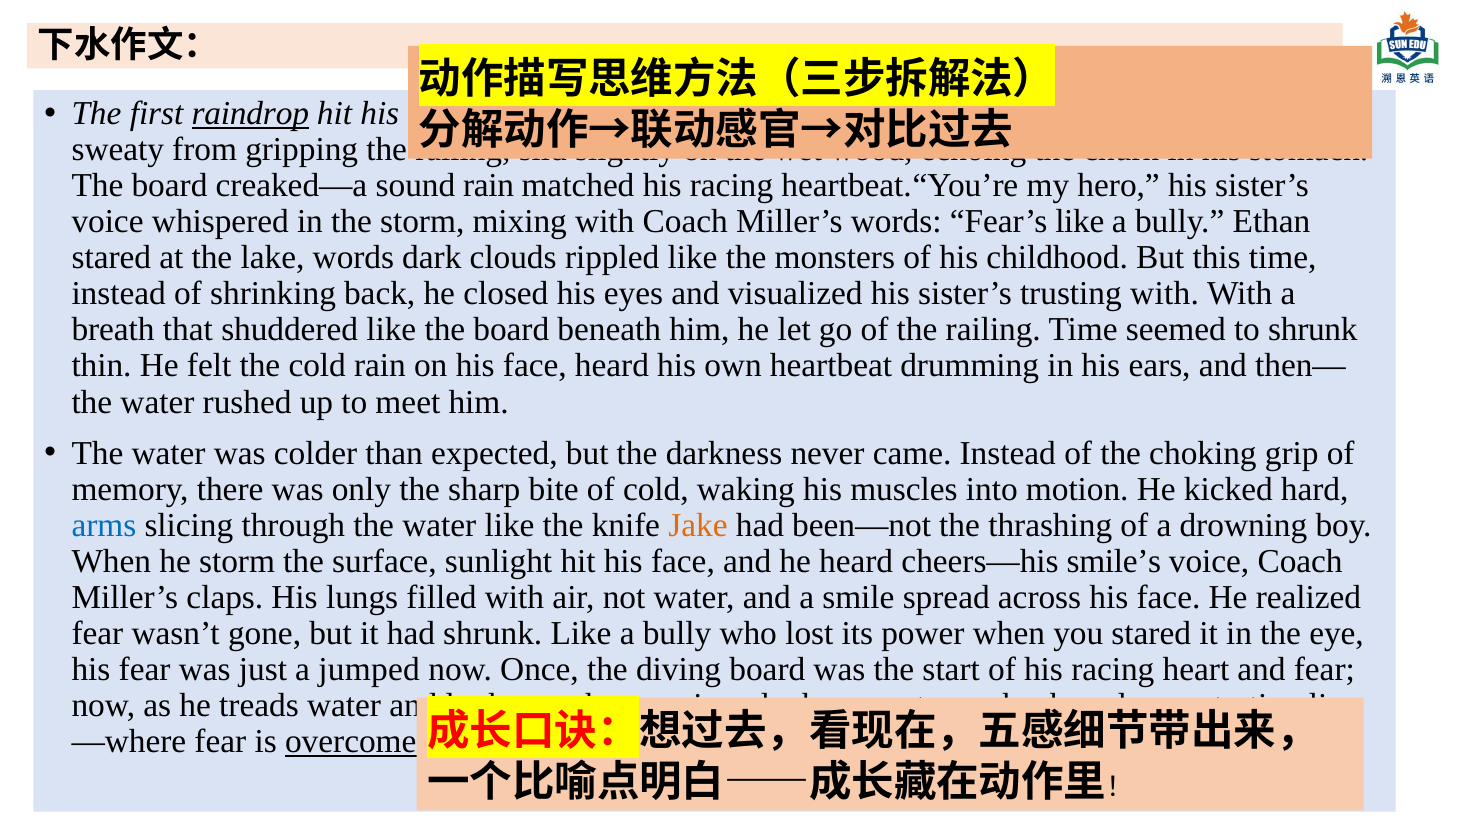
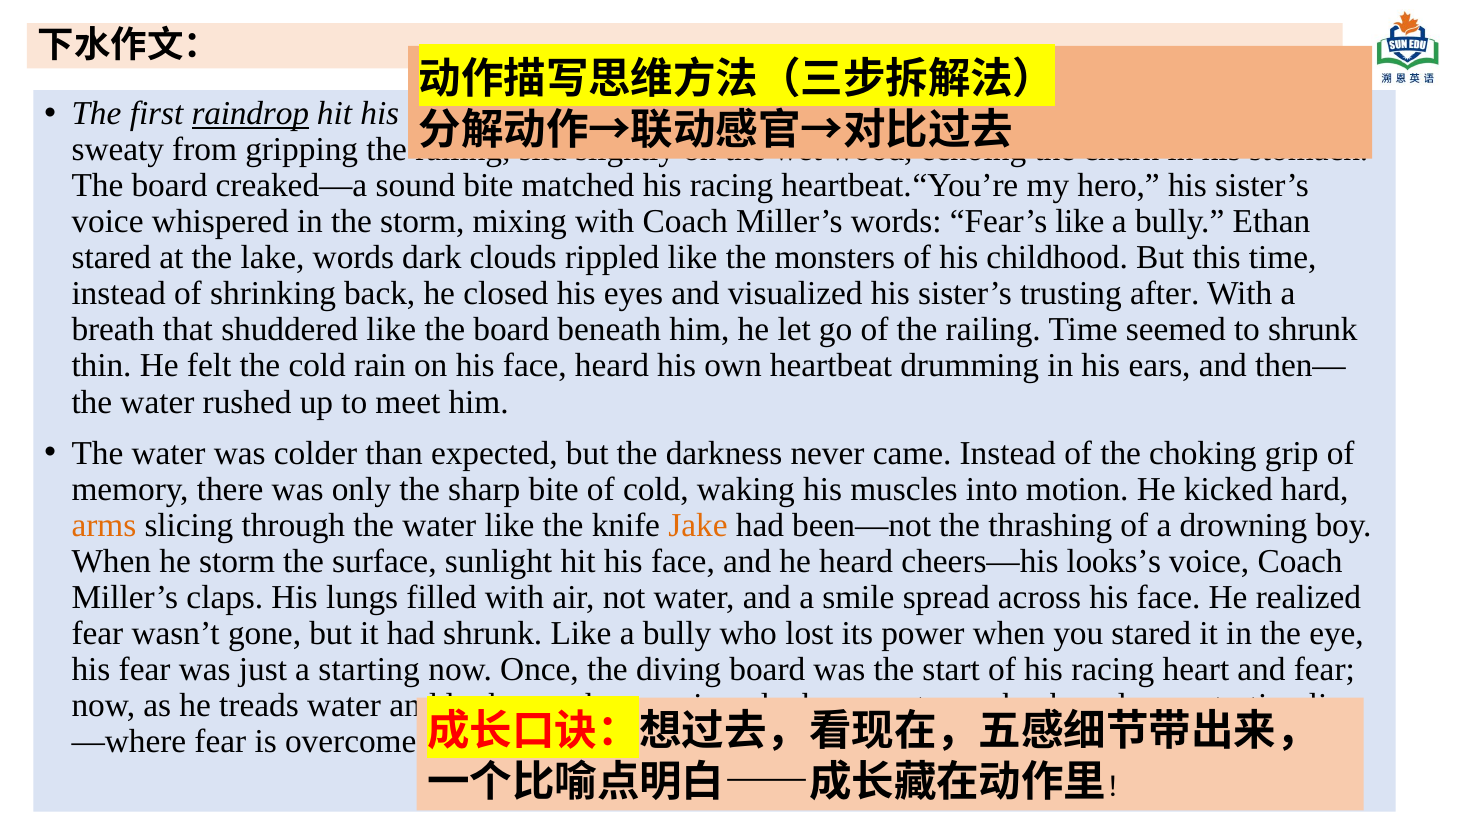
sound rain: rain -> bite (488, 185)
trusting with: with -> after (1165, 294)
arms colour: blue -> orange (104, 525)
smile’s: smile’s -> looks’s (1114, 561)
a jumped: jumped -> starting (369, 669)
overcome underline: present -> none (355, 741)
